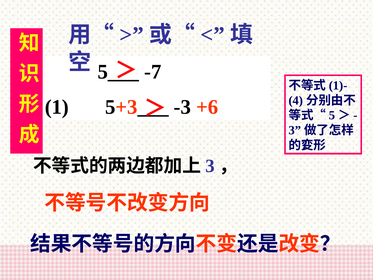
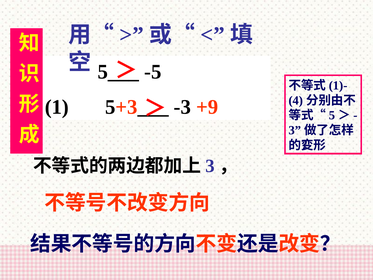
-7: -7 -> -5 (153, 72)
+6: +6 -> +9 (207, 107)
